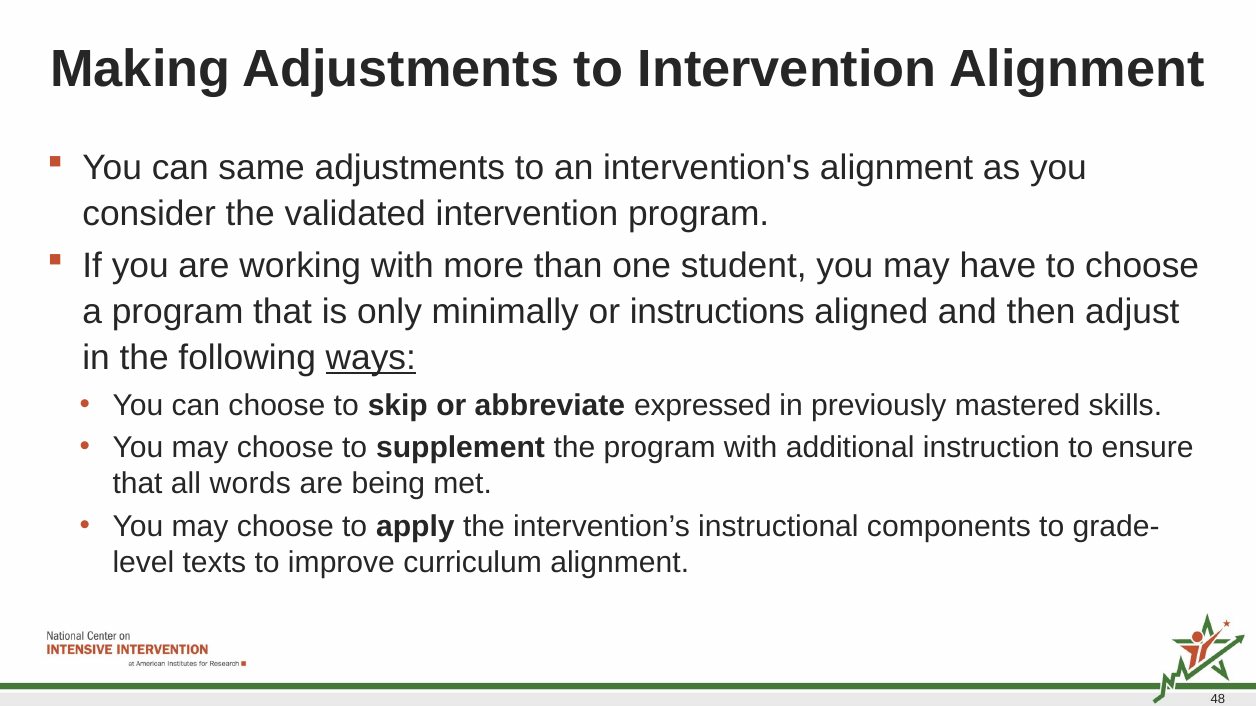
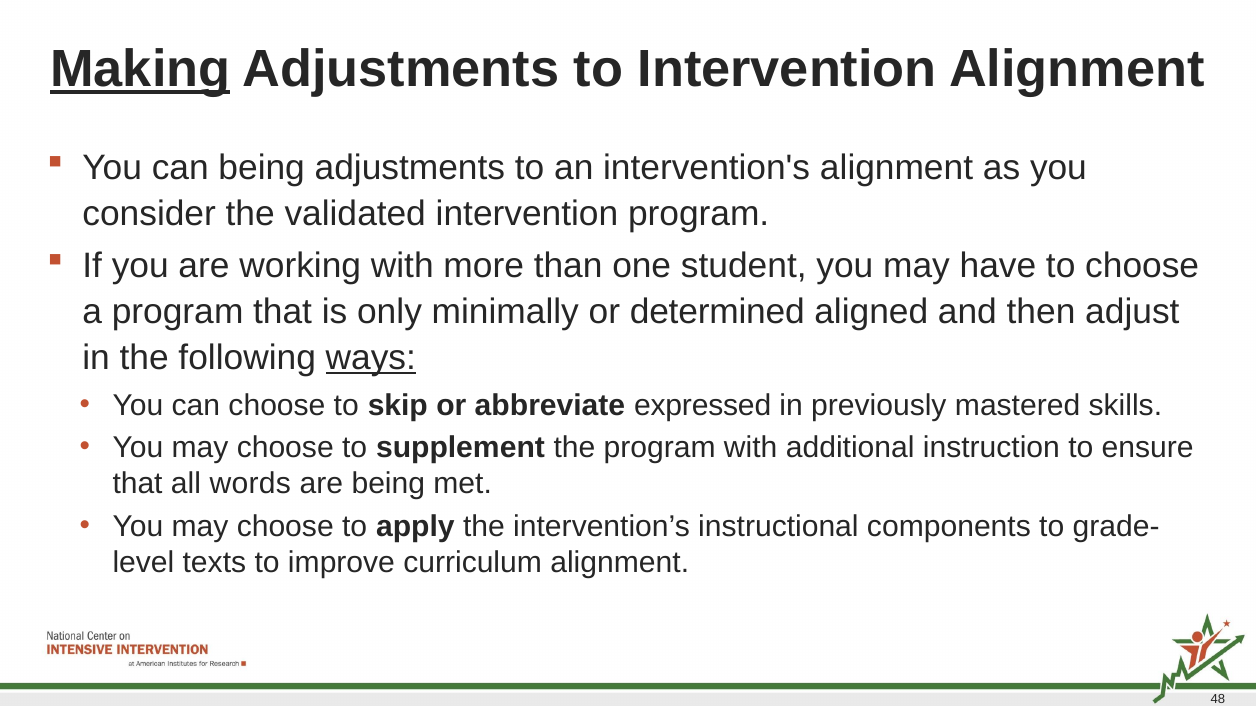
Making underline: none -> present (140, 70)
can same: same -> being (262, 168)
instructions: instructions -> determined (717, 312)
